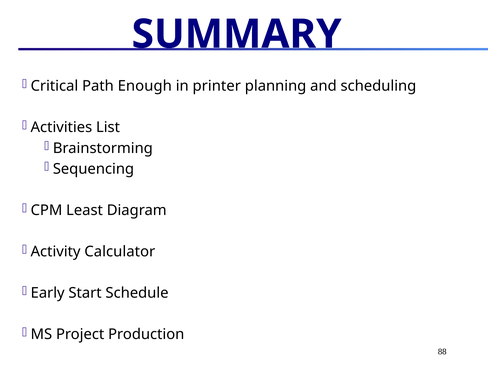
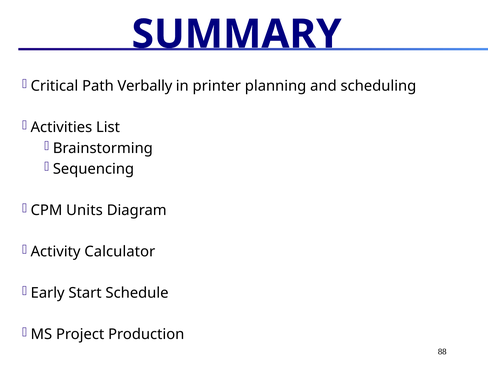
Enough: Enough -> Verbally (145, 86)
Least: Least -> Units (84, 210)
